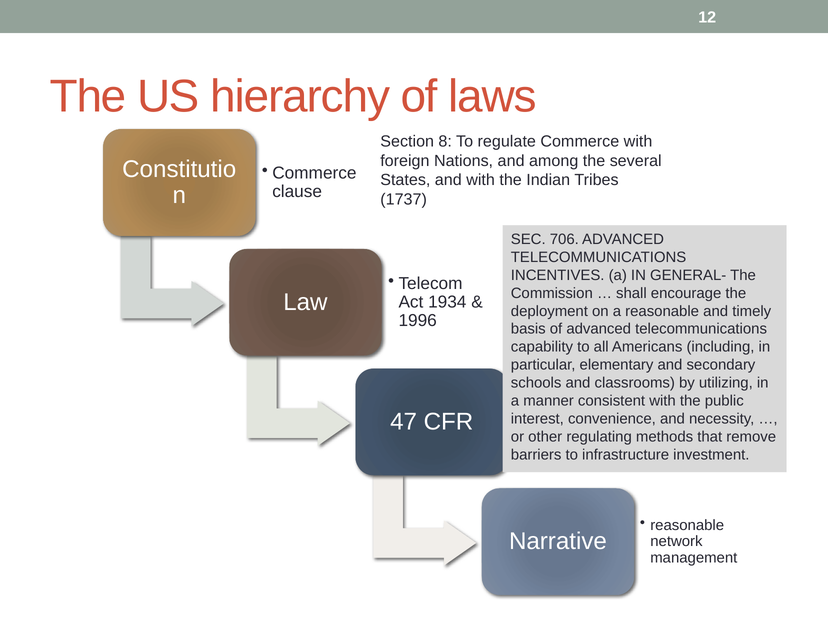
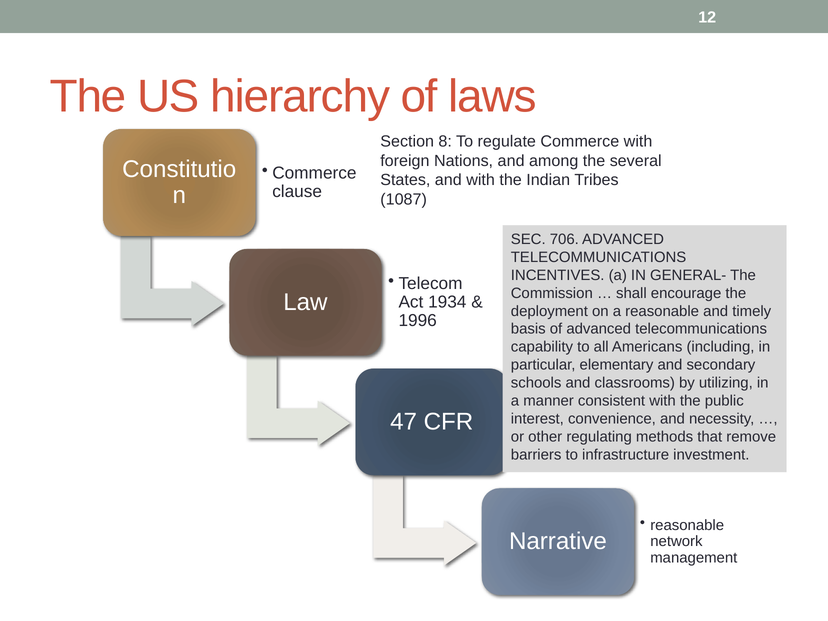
1737: 1737 -> 1087 (404, 199)
